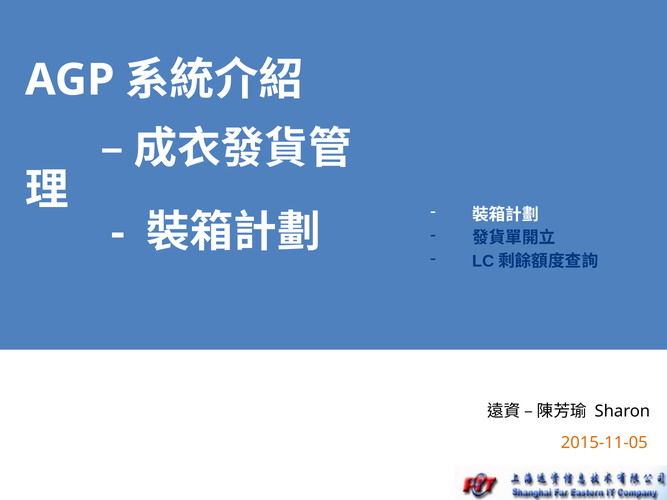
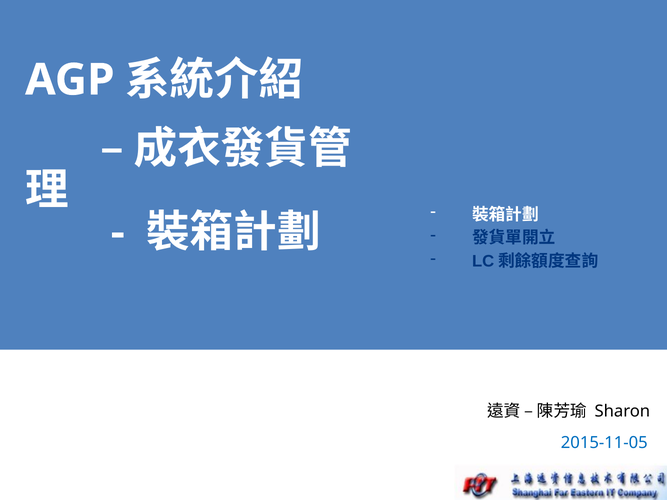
2015-11-05 colour: orange -> blue (604, 443)
